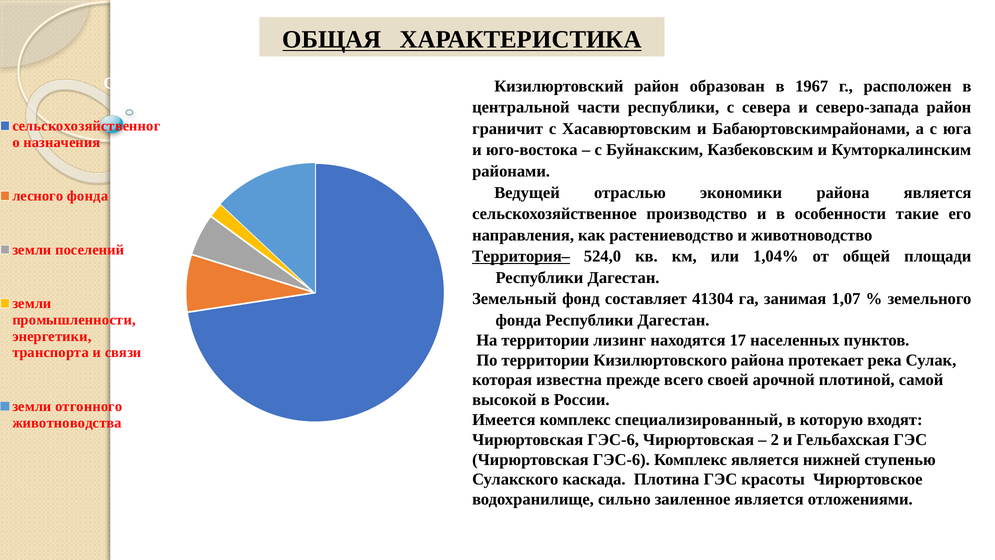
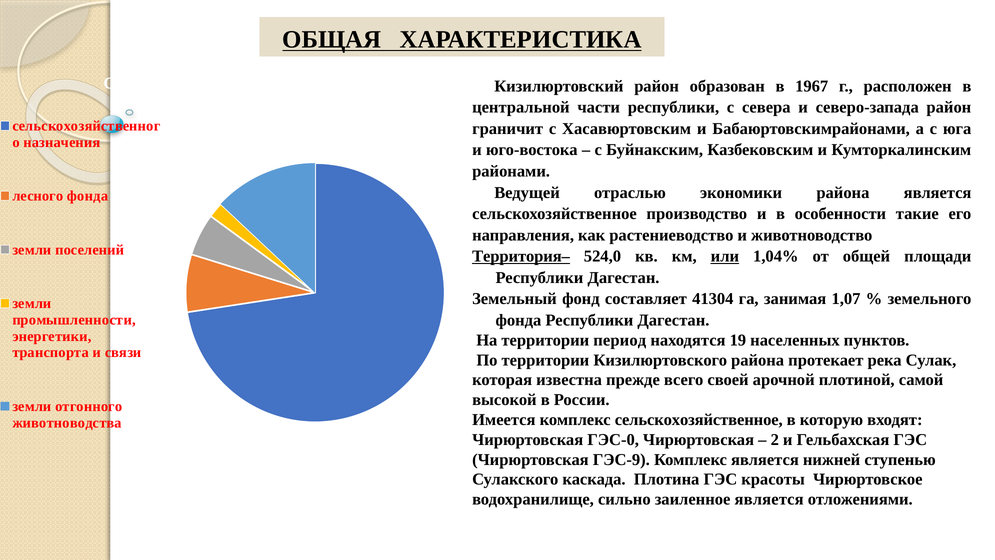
или underline: none -> present (725, 256)
лизинг: лизинг -> период (620, 340)
17: 17 -> 19 (738, 340)
комплекс специализированный: специализированный -> сельскохозяйственное (699, 420)
ГЭС-6: ГЭС-6 -> ГЭС-0 (613, 439)
ГЭС-6: ГЭС-6 -> ГЭС-9 (621, 459)
